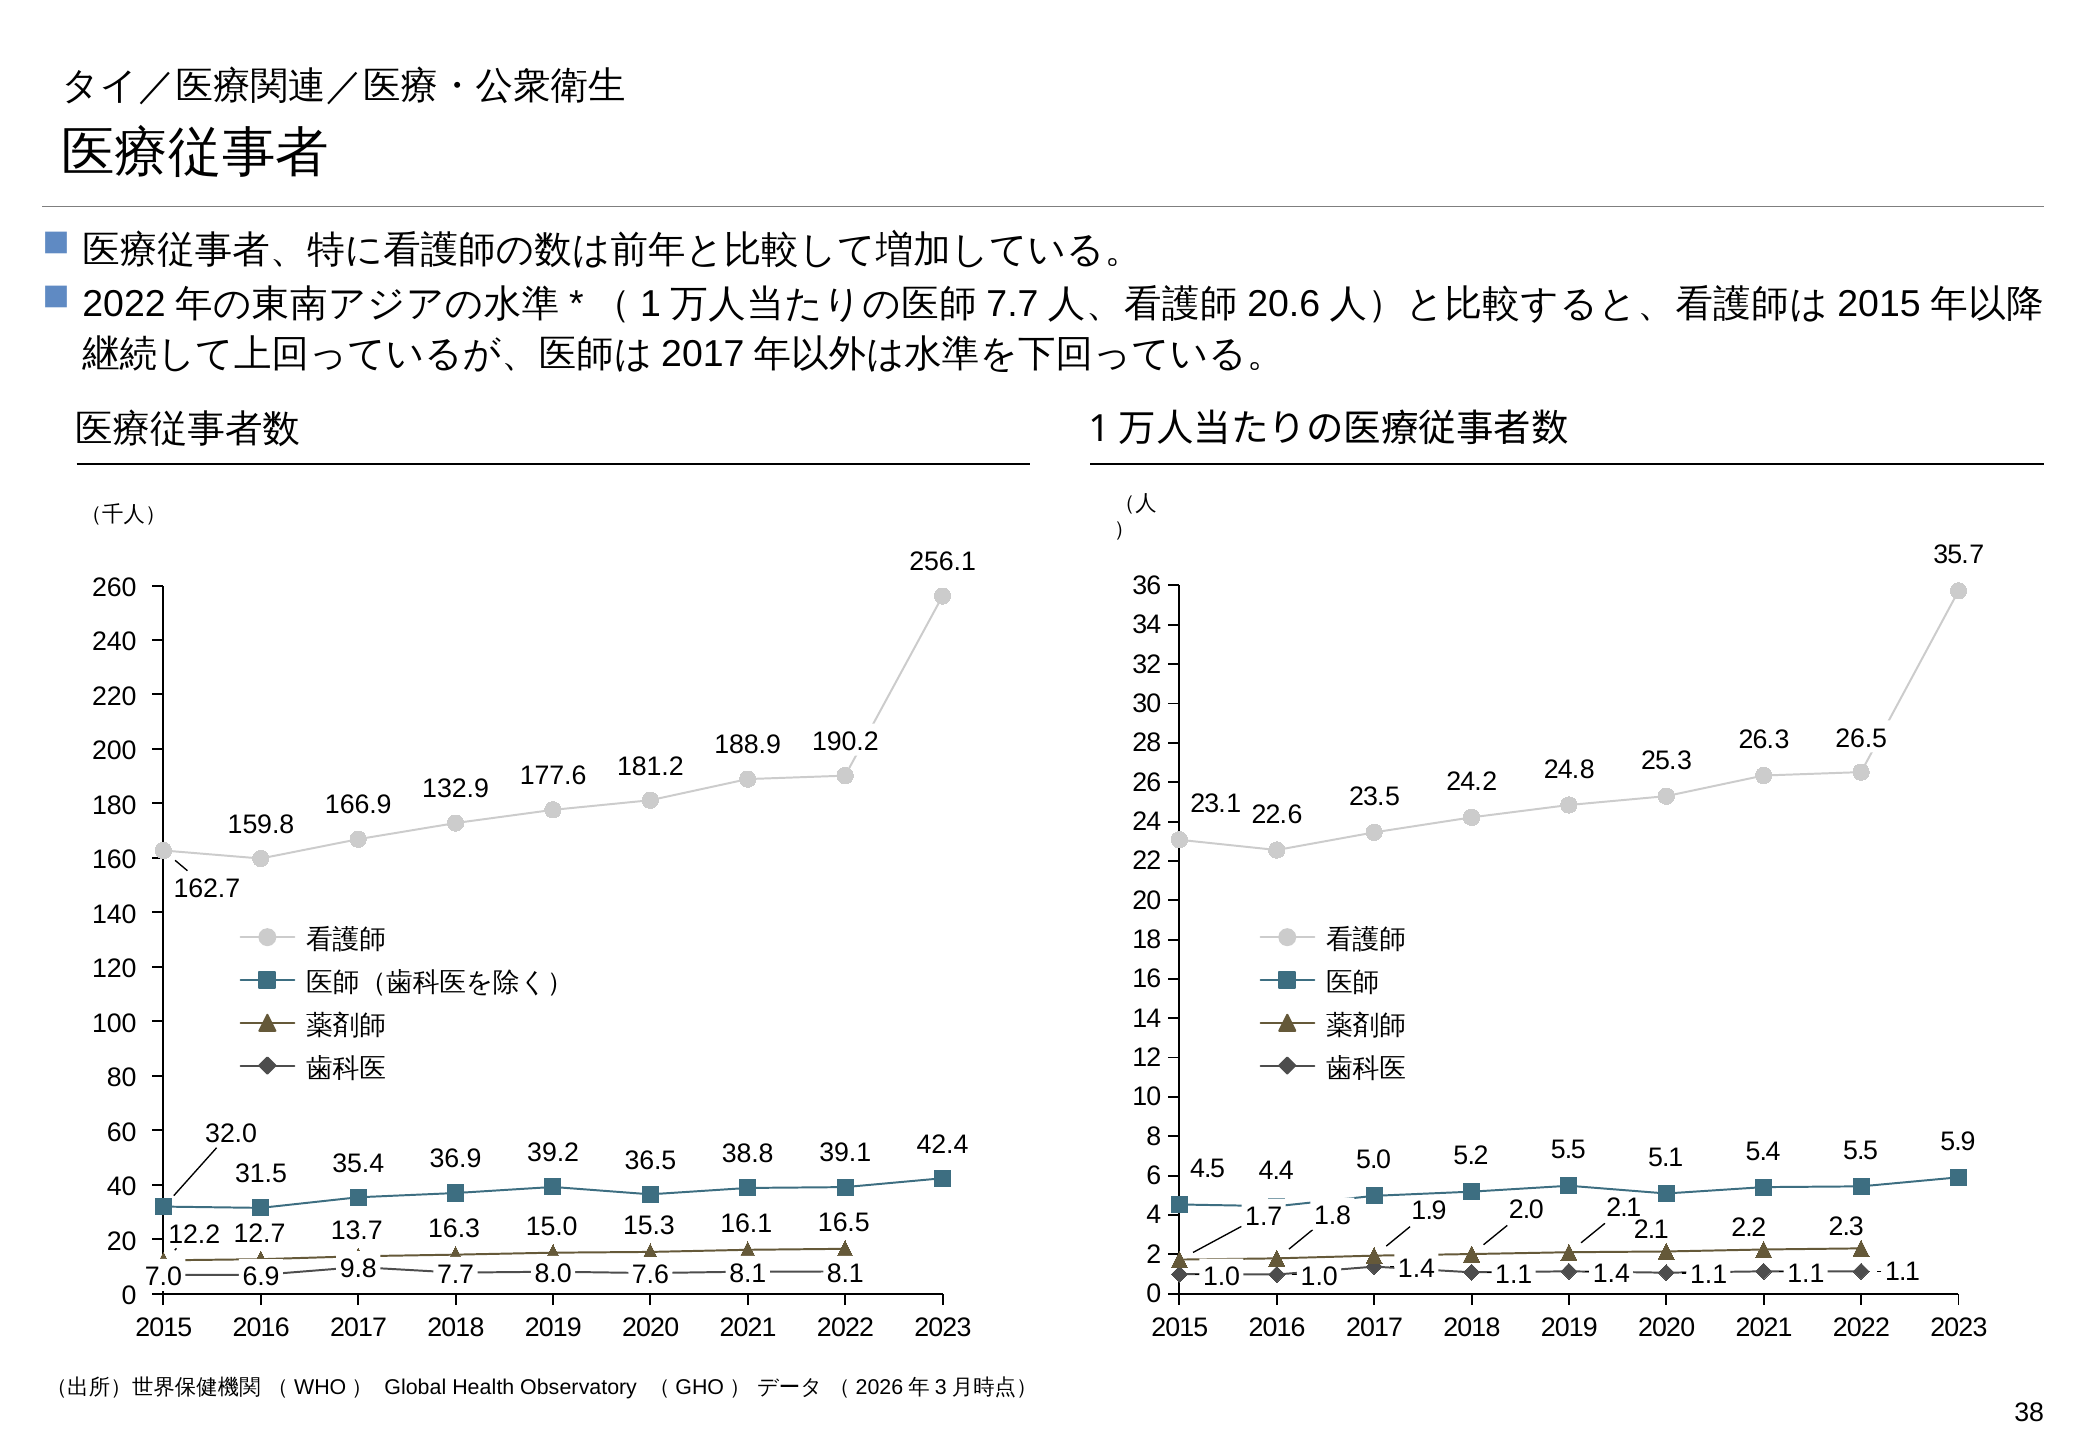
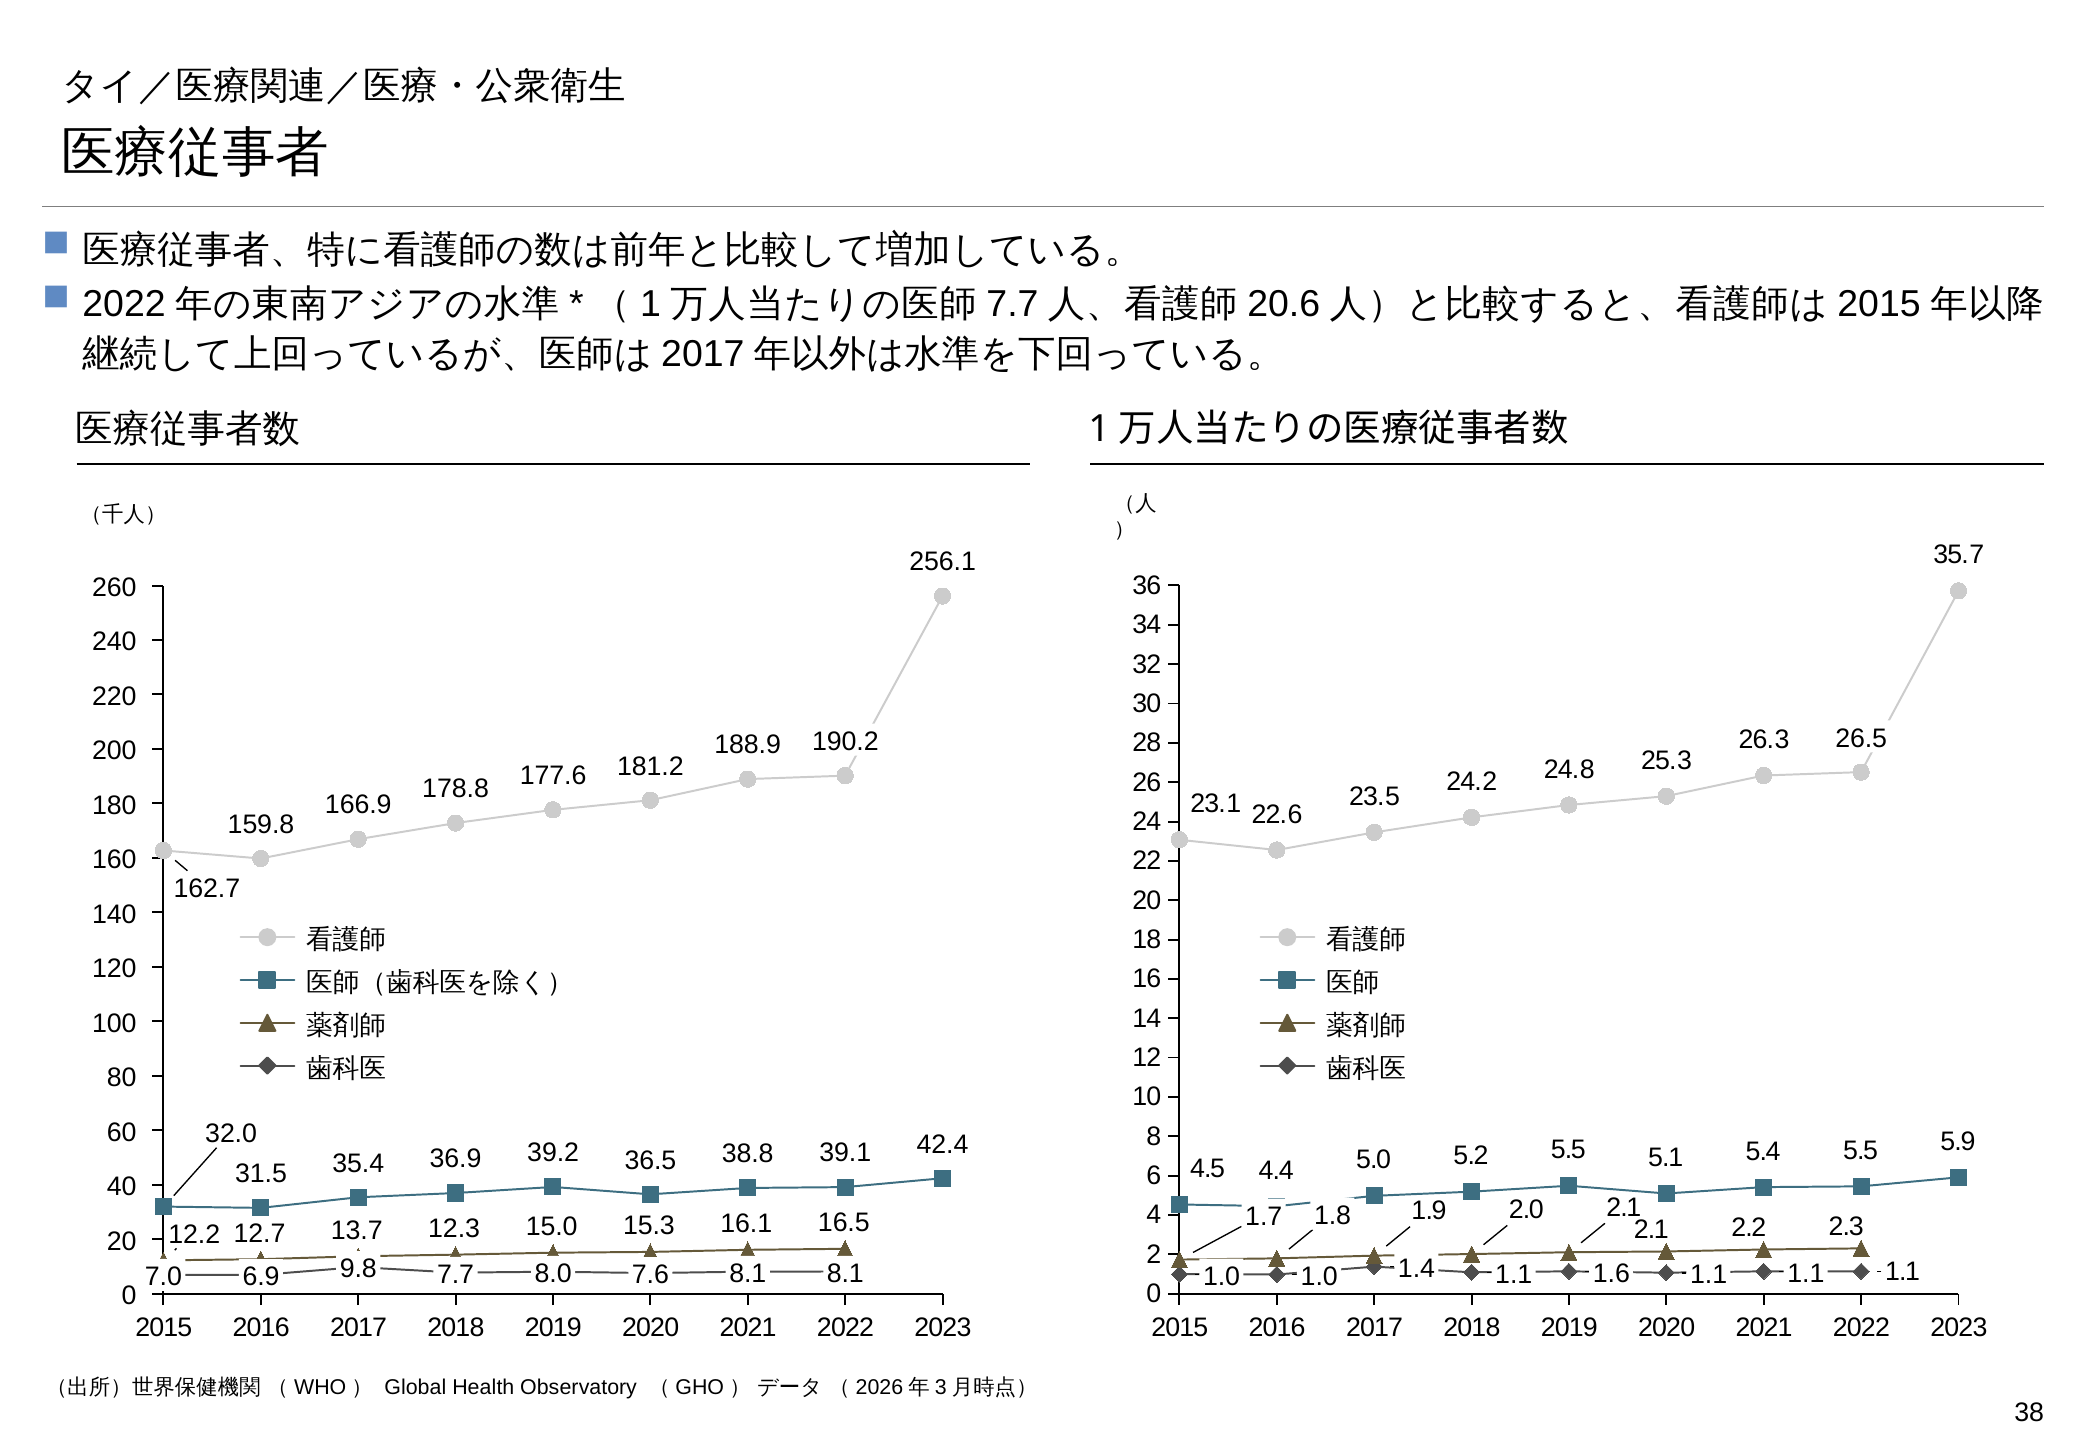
132.9: 132.9 -> 178.8 (456, 789)
16.3: 16.3 -> 12.3 (454, 1229)
1.1 1.4: 1.4 -> 1.6 (1611, 1273)
